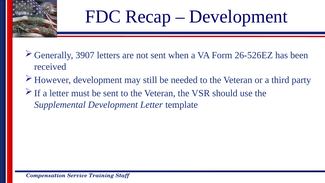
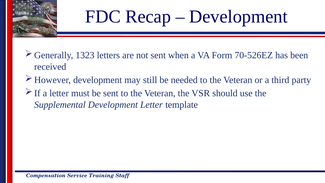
3907: 3907 -> 1323 (85, 55)
26-526EZ: 26-526EZ -> 70-526EZ (254, 55)
